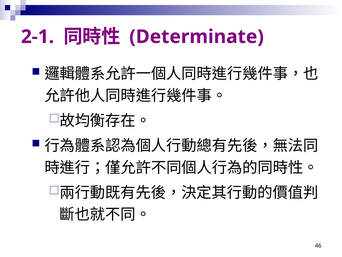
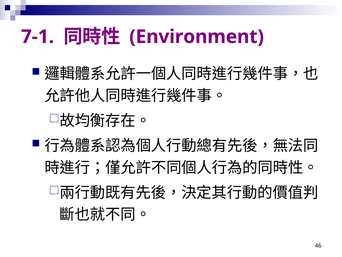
2-1: 2-1 -> 7-1 (37, 37)
Determinate: Determinate -> Environment (197, 37)
